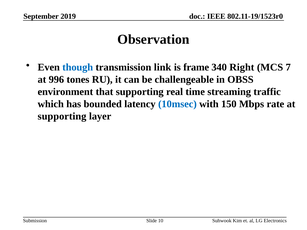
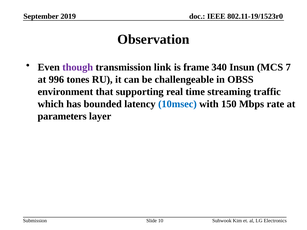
though colour: blue -> purple (78, 67)
Right: Right -> Insun (242, 67)
supporting: supporting -> parameters (62, 116)
